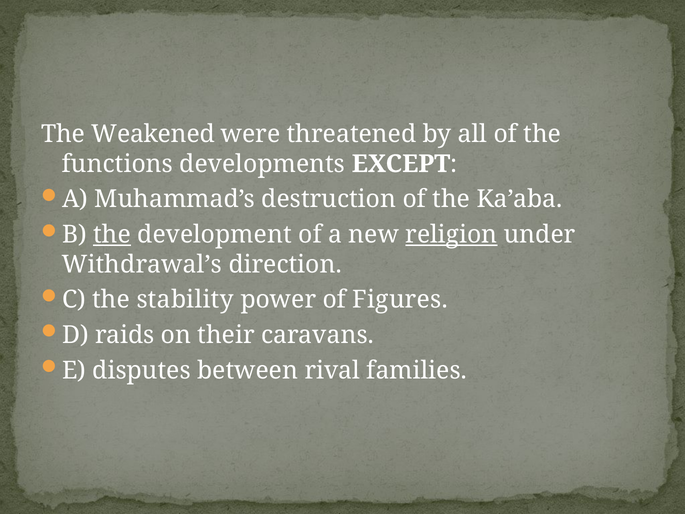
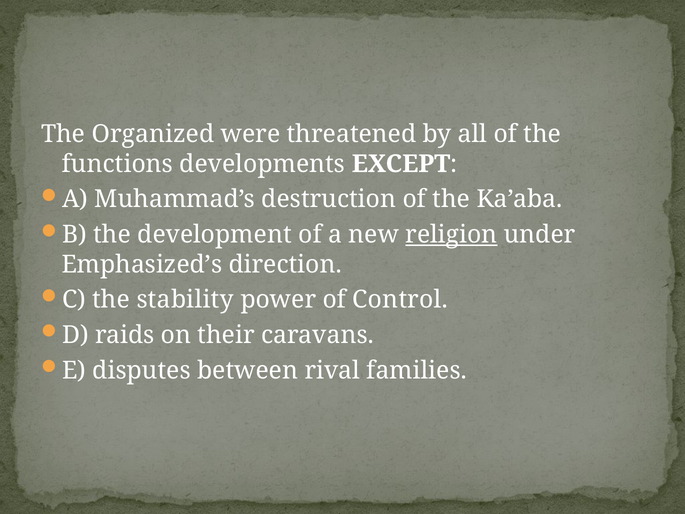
Weakened: Weakened -> Organized (153, 134)
the underline: present -> none (112, 235)
Withdrawal’s: Withdrawal’s -> Emphasized’s (142, 264)
Figures: Figures -> Control (400, 300)
